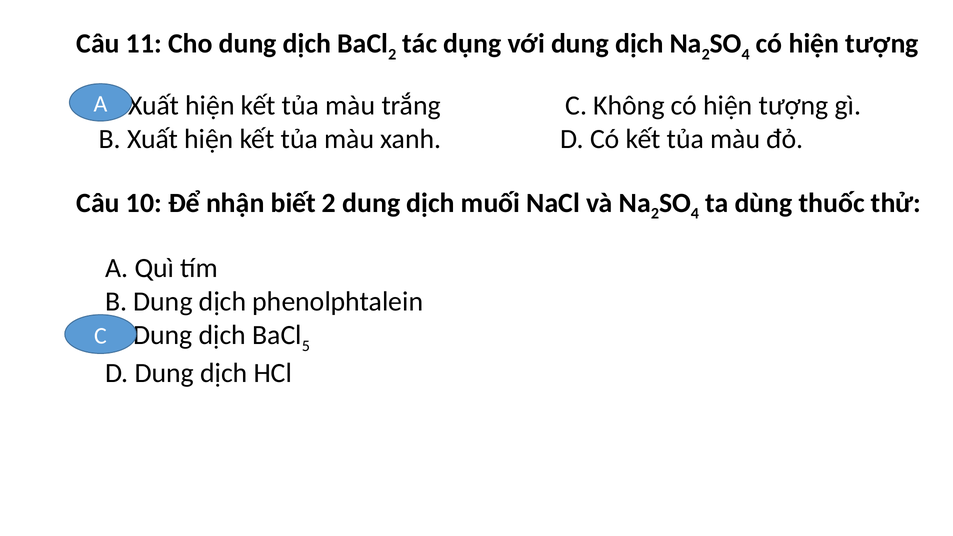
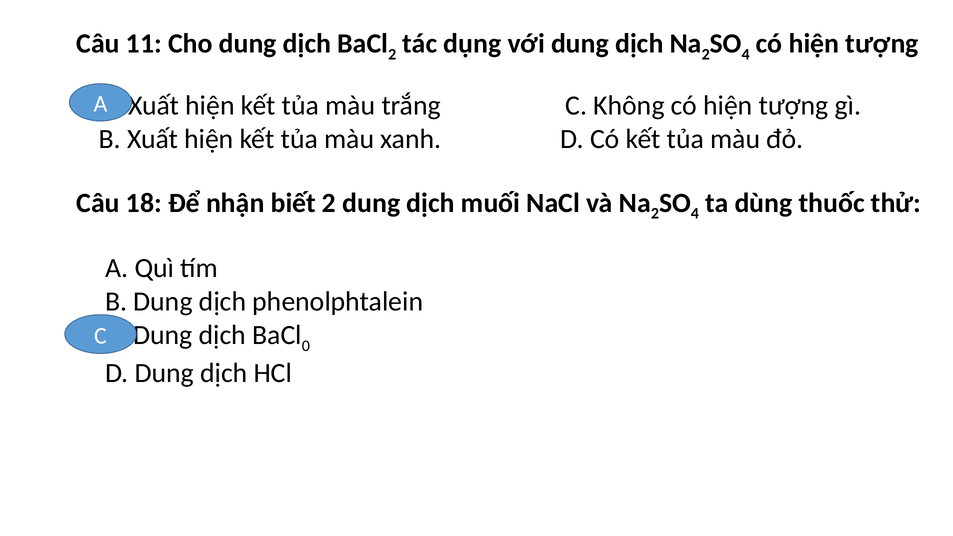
10: 10 -> 18 (144, 203)
5: 5 -> 0 (306, 346)
